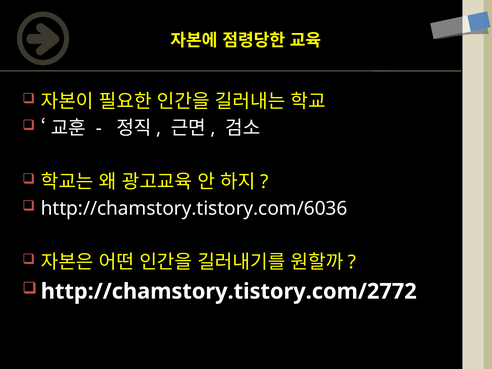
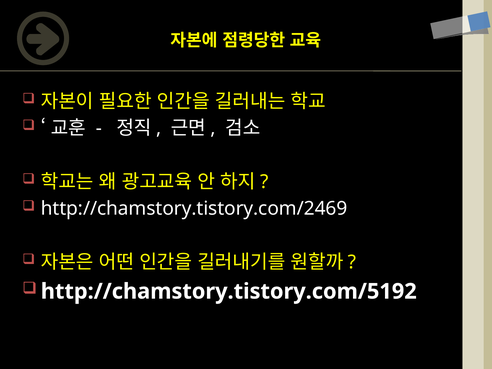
http://chamstory.tistory.com/6036: http://chamstory.tistory.com/6036 -> http://chamstory.tistory.com/2469 (194, 209)
http://chamstory.tistory.com/2772: http://chamstory.tistory.com/2772 -> http://chamstory.tistory.com/5192 (229, 291)
